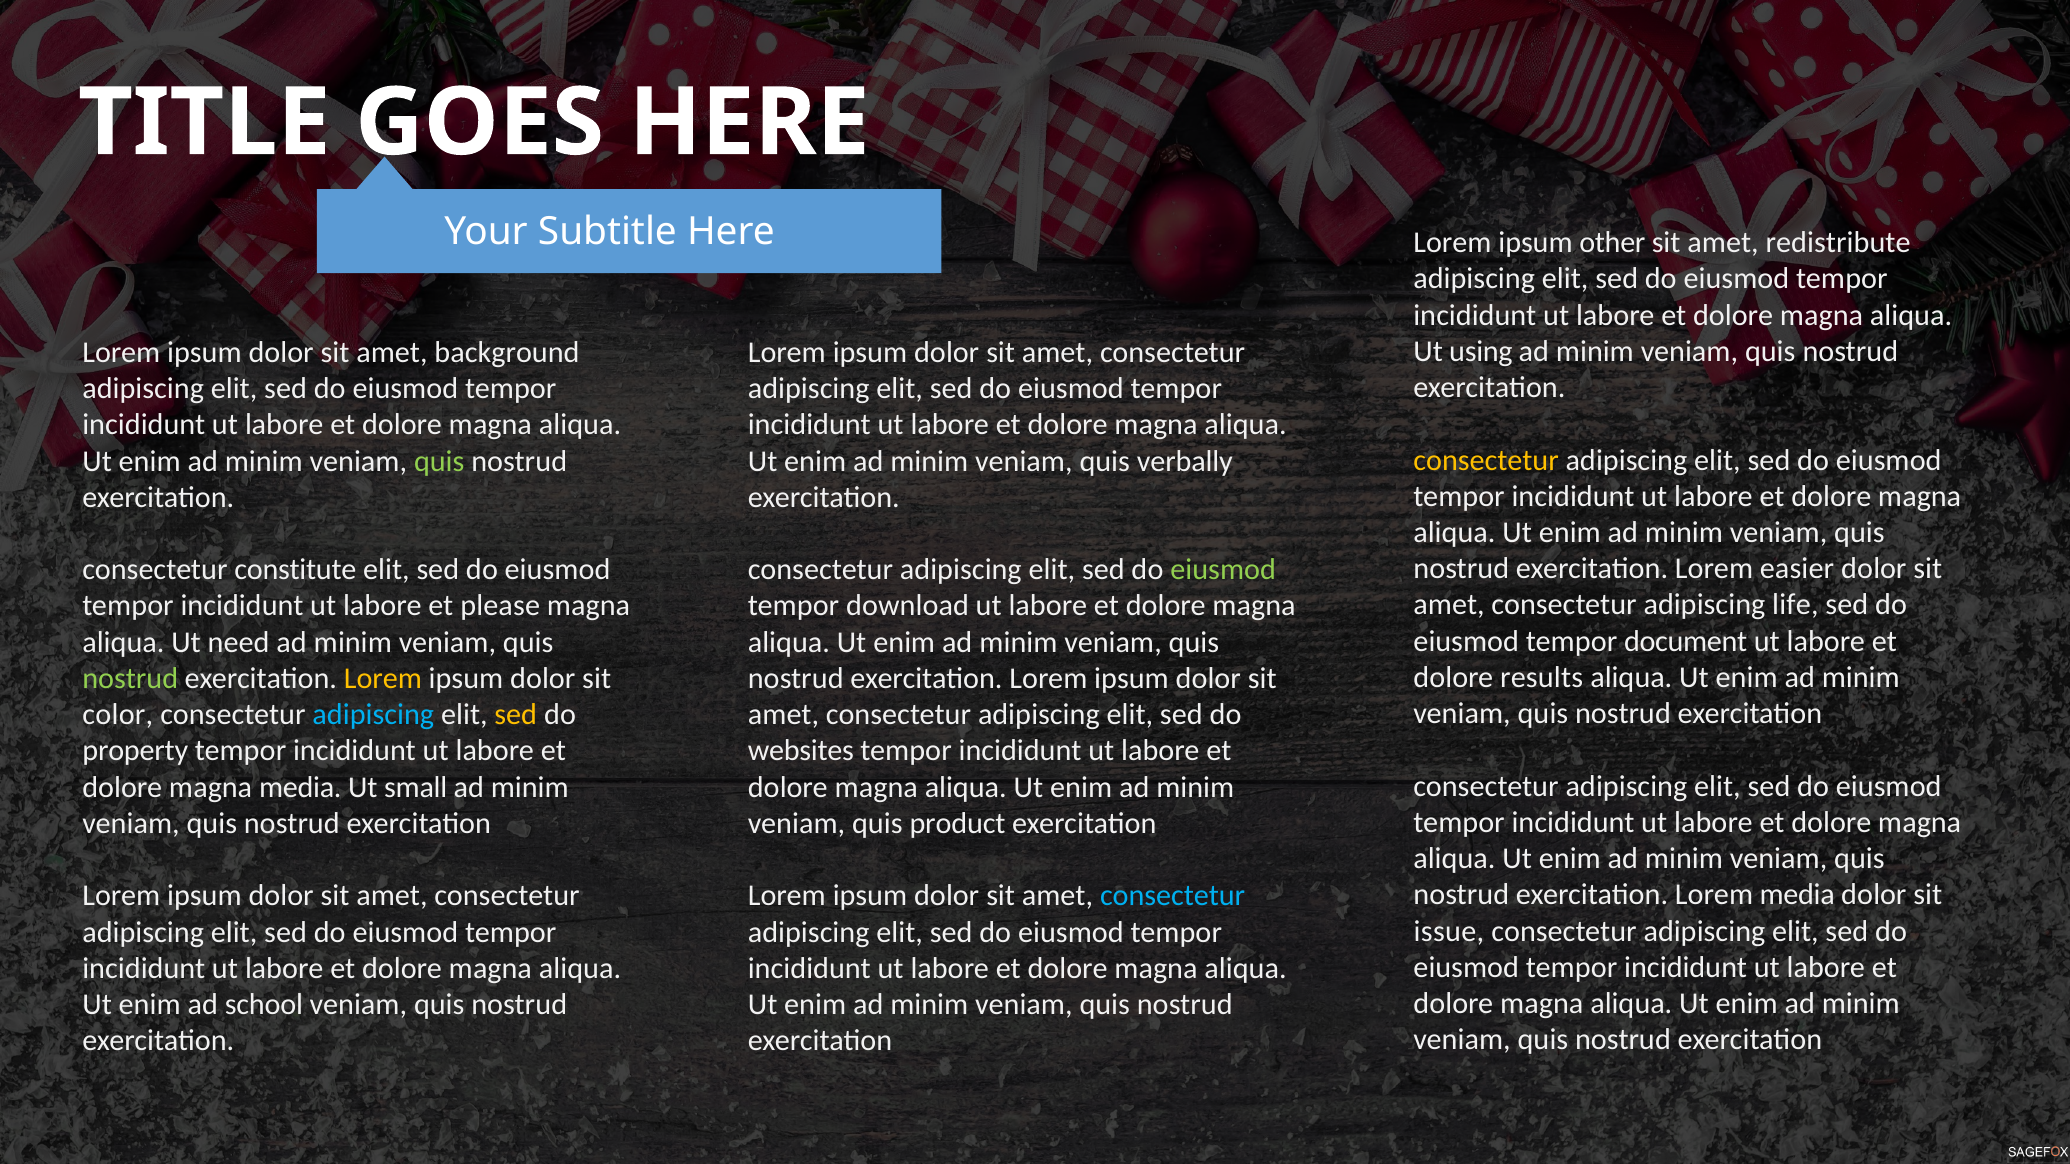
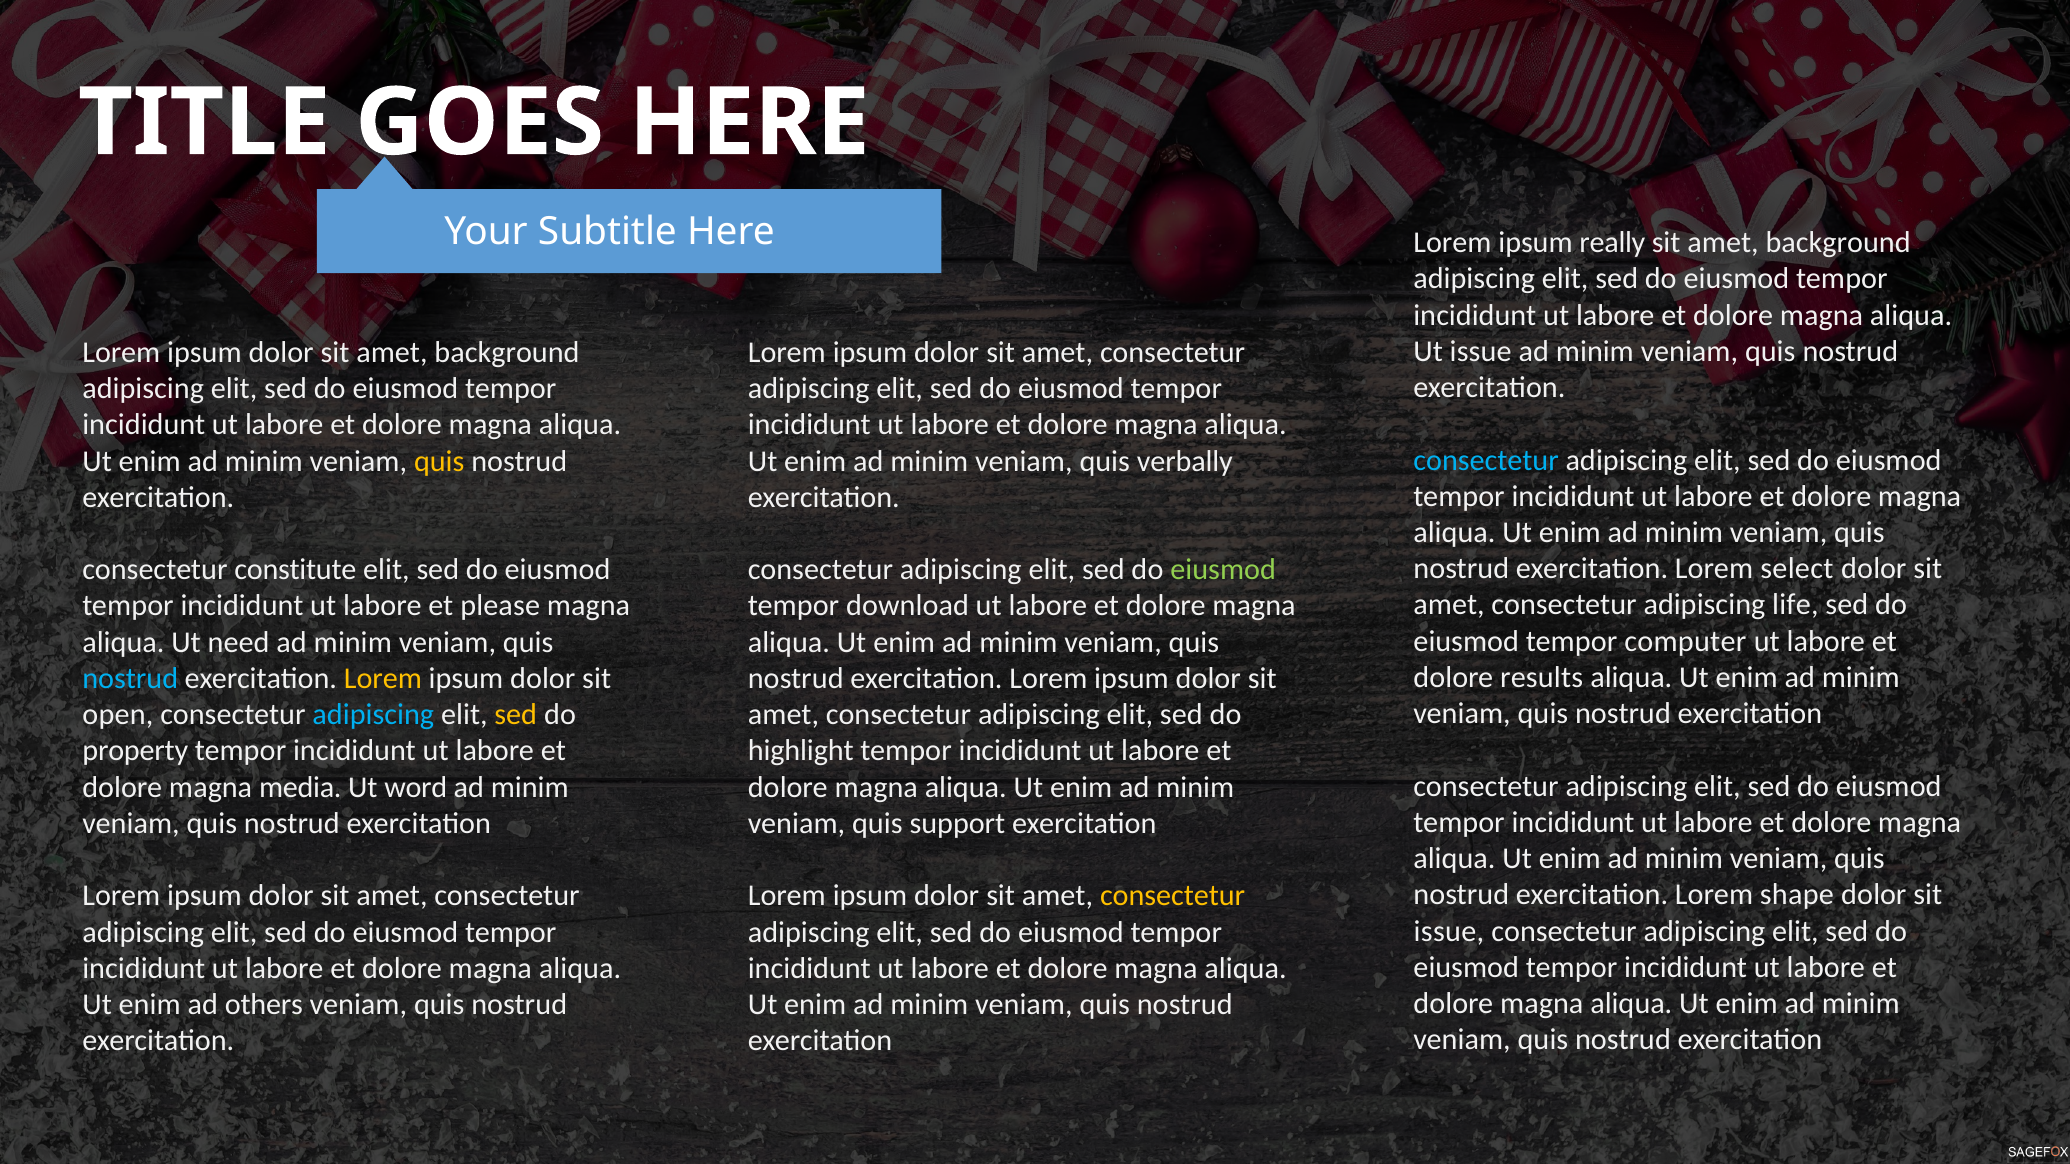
other: other -> really (1612, 243)
redistribute: redistribute -> background (1838, 243)
Ut using: using -> issue (1481, 352)
consectetur colour: yellow -> light blue (1486, 460)
quis colour: light green -> yellow (439, 461)
easier: easier -> select (1797, 569)
document: document -> computer (1685, 641)
nostrud colour: light green -> light blue (130, 679)
color: color -> open (118, 715)
websites: websites -> highlight (801, 751)
small: small -> word (416, 787)
product: product -> support (957, 824)
Lorem media: media -> shape (1797, 895)
consectetur colour: light blue -> yellow (1173, 896)
school: school -> others (264, 1005)
